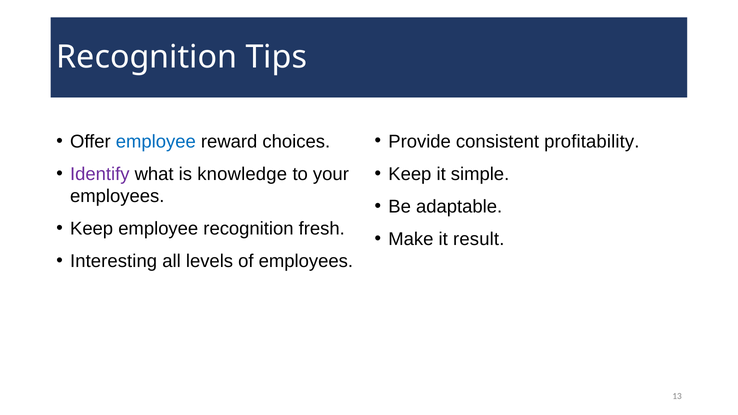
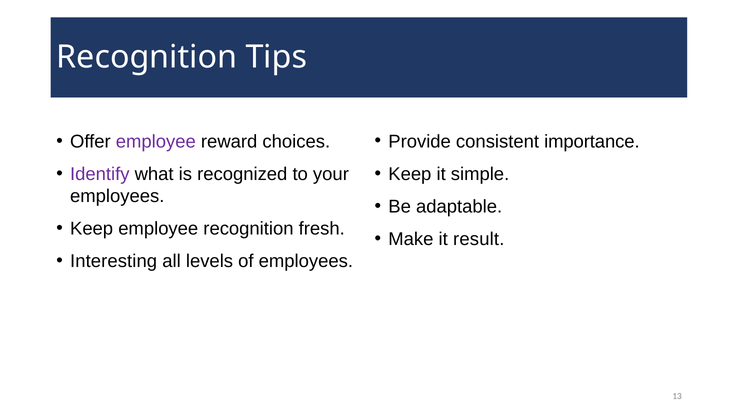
employee colour: blue -> purple (156, 141)
profitability: profitability -> importance (592, 141)
knowledge: knowledge -> recognized (242, 174)
